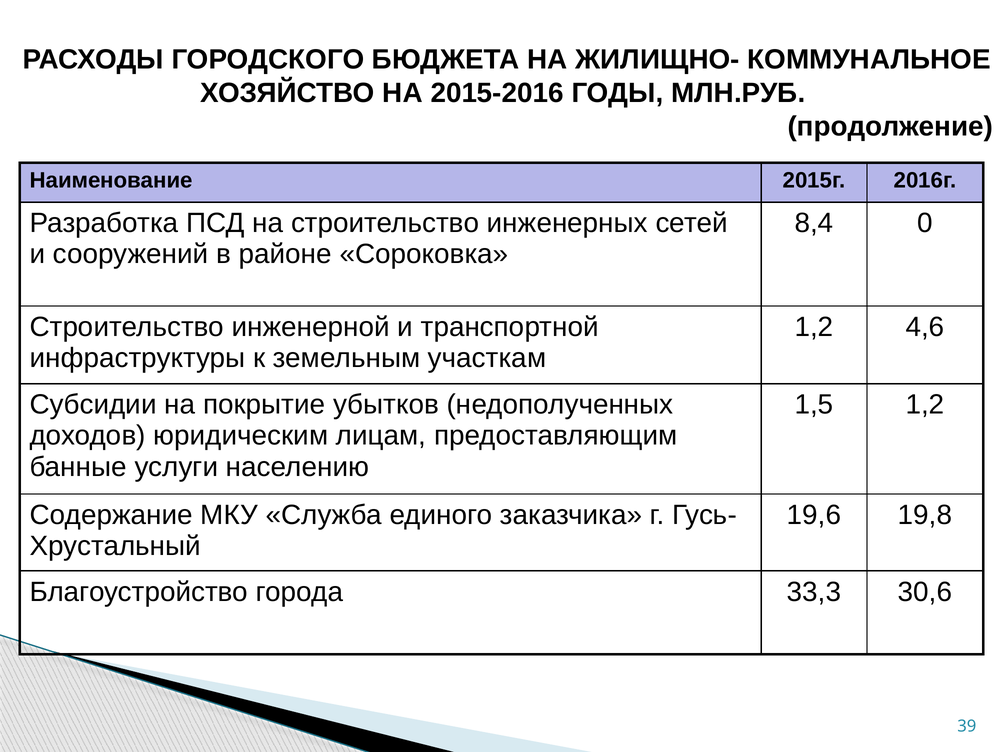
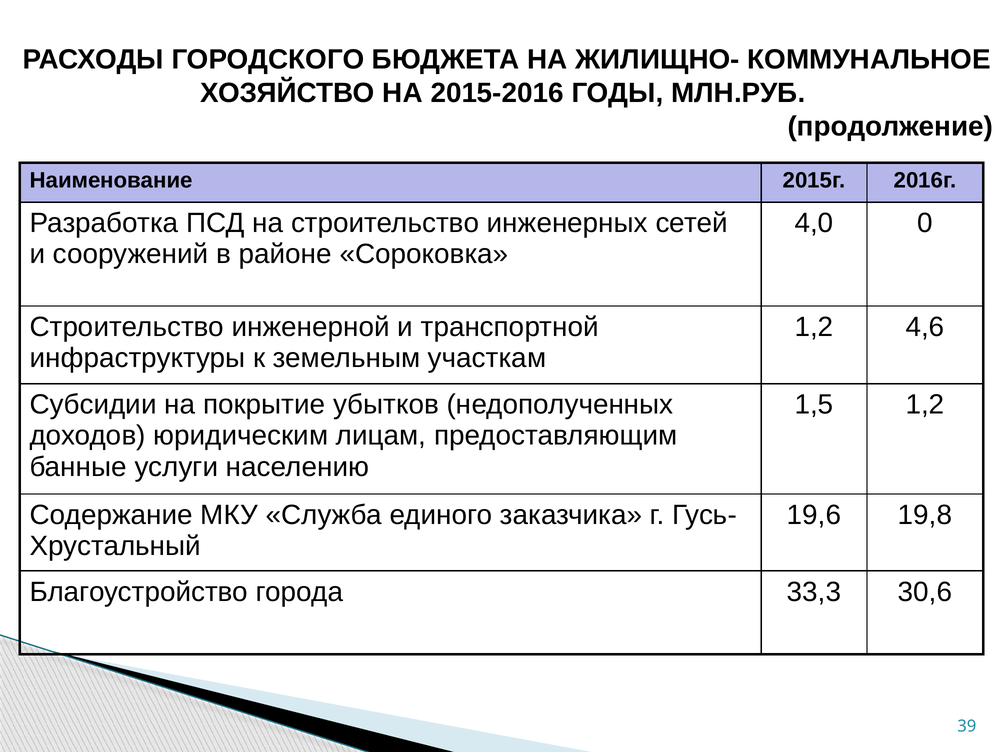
8,4: 8,4 -> 4,0 (814, 223)
